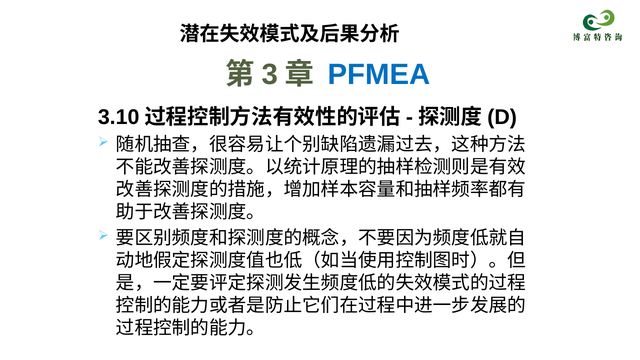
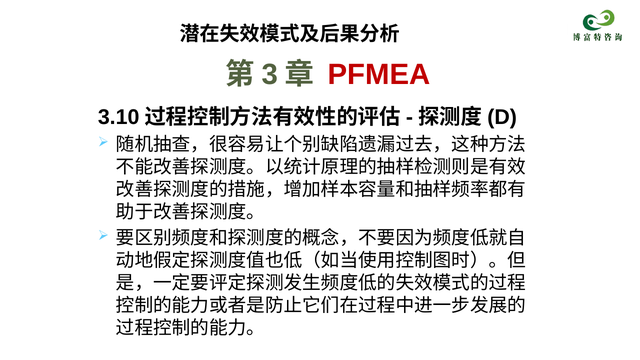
PFMEA colour: blue -> red (379, 75)
